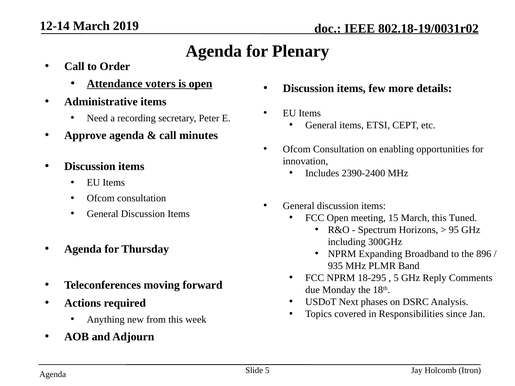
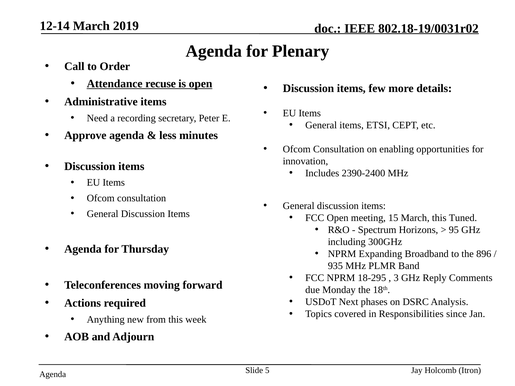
voters: voters -> recuse (161, 84)
call: call -> less (168, 135)
5: 5 -> 3 (396, 278)
